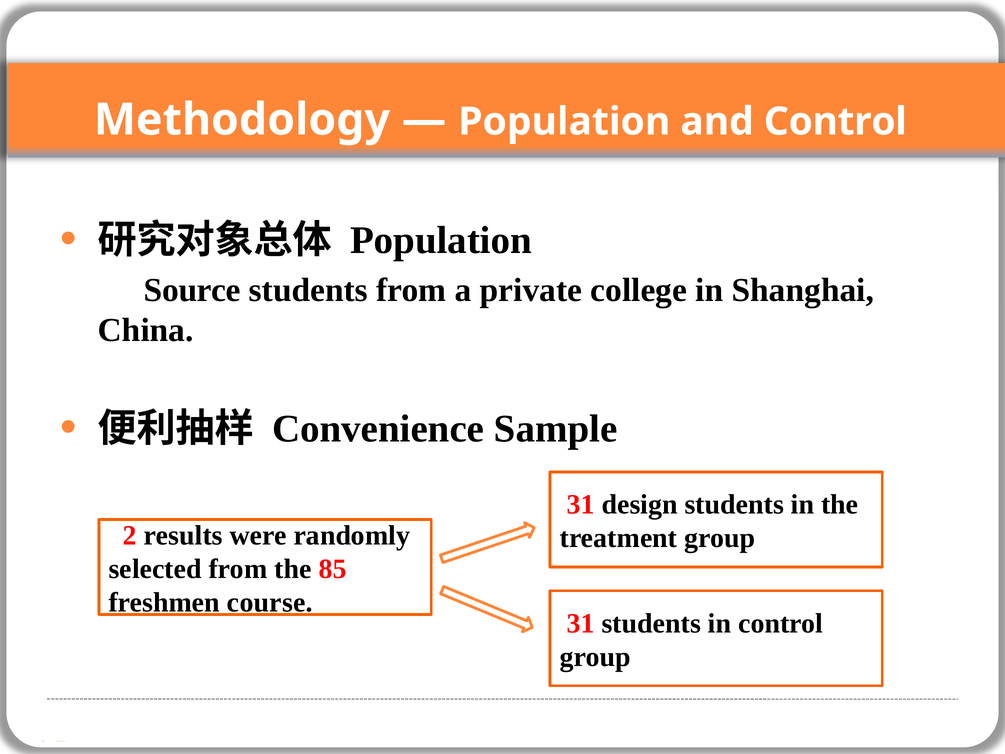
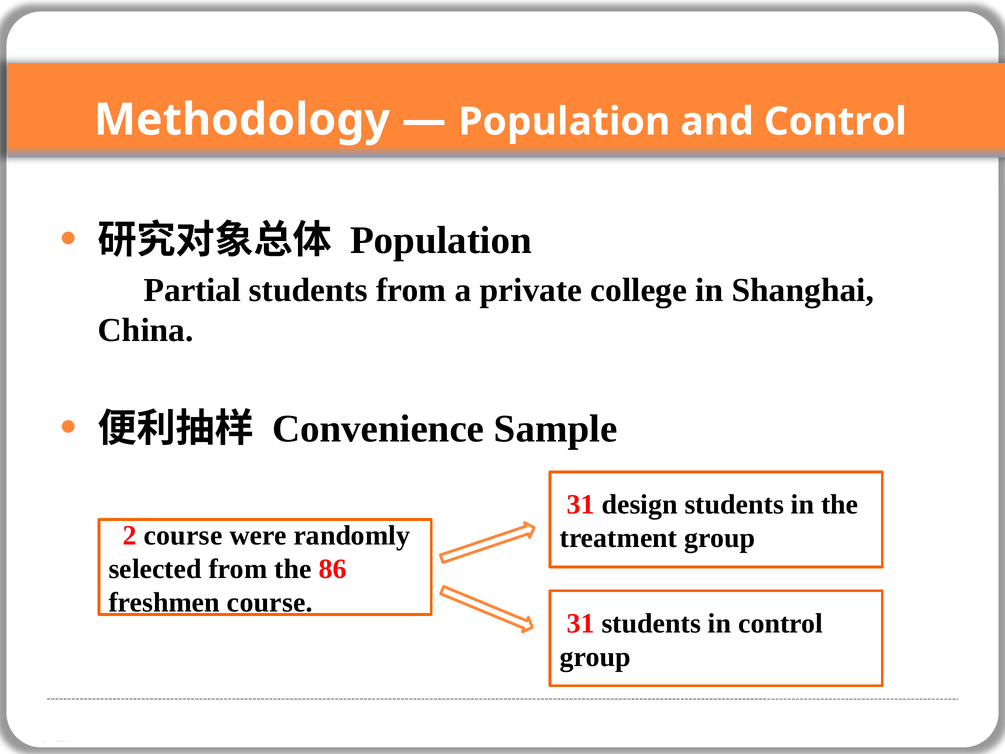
Source: Source -> Partial (192, 290)
2 results: results -> course (183, 535)
85: 85 -> 86 (333, 569)
